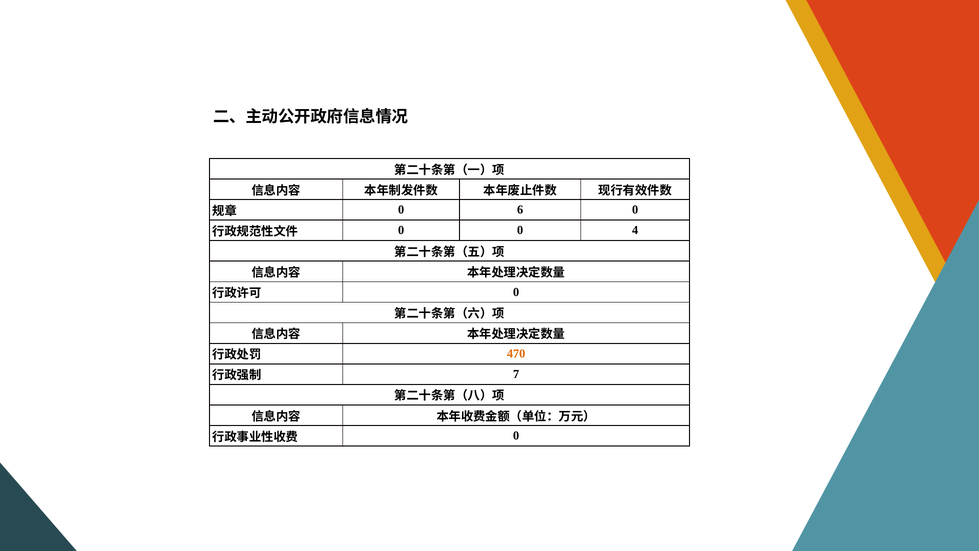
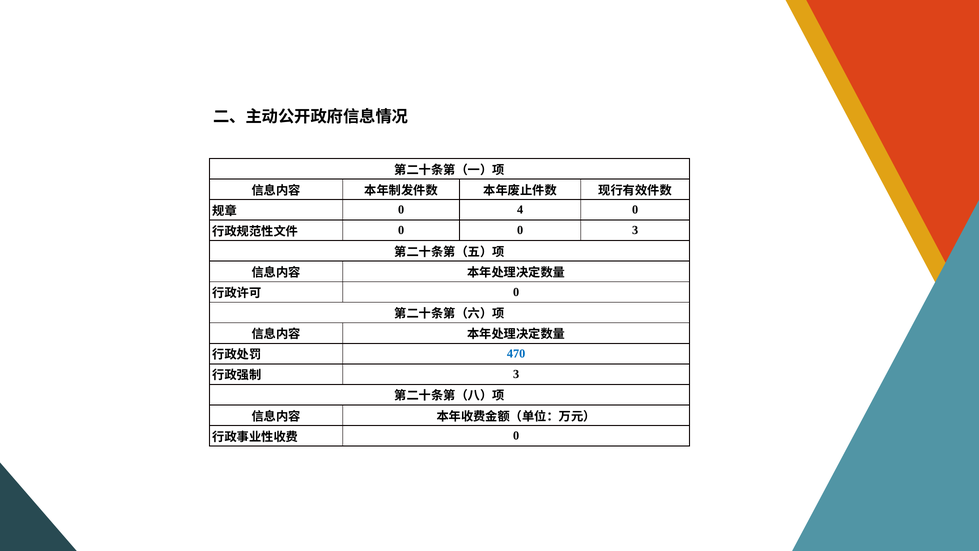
6: 6 -> 4 (520, 210)
0 4: 4 -> 3 (635, 230)
470 colour: orange -> blue (516, 353)
7: 7 -> 3 (516, 374)
